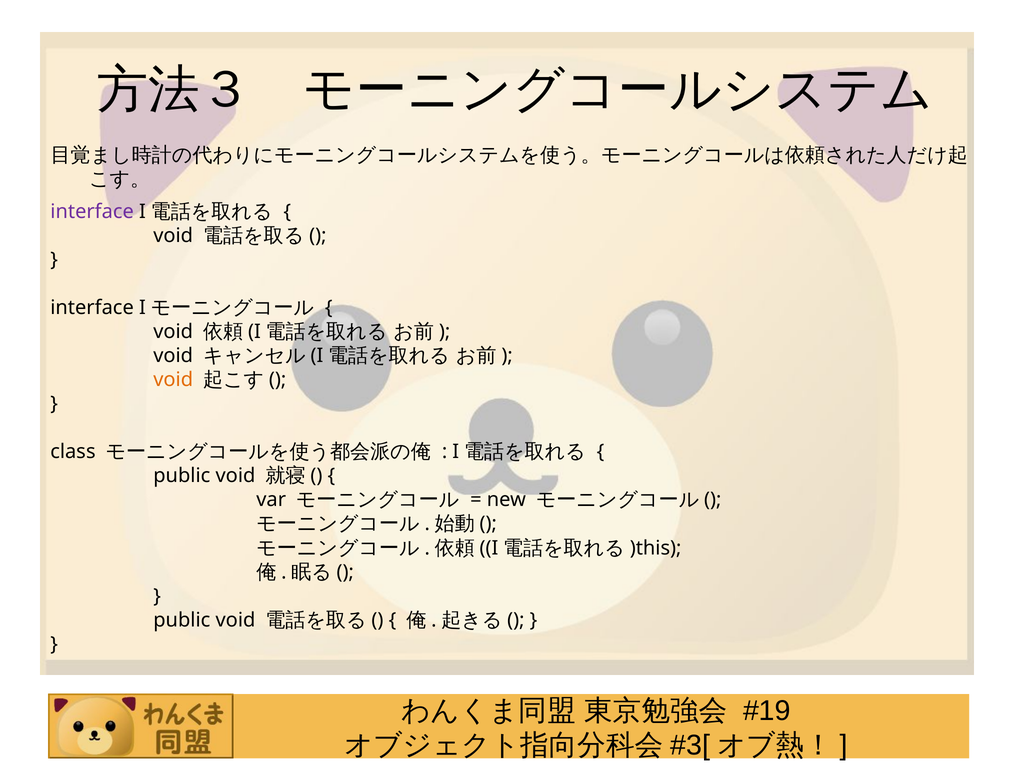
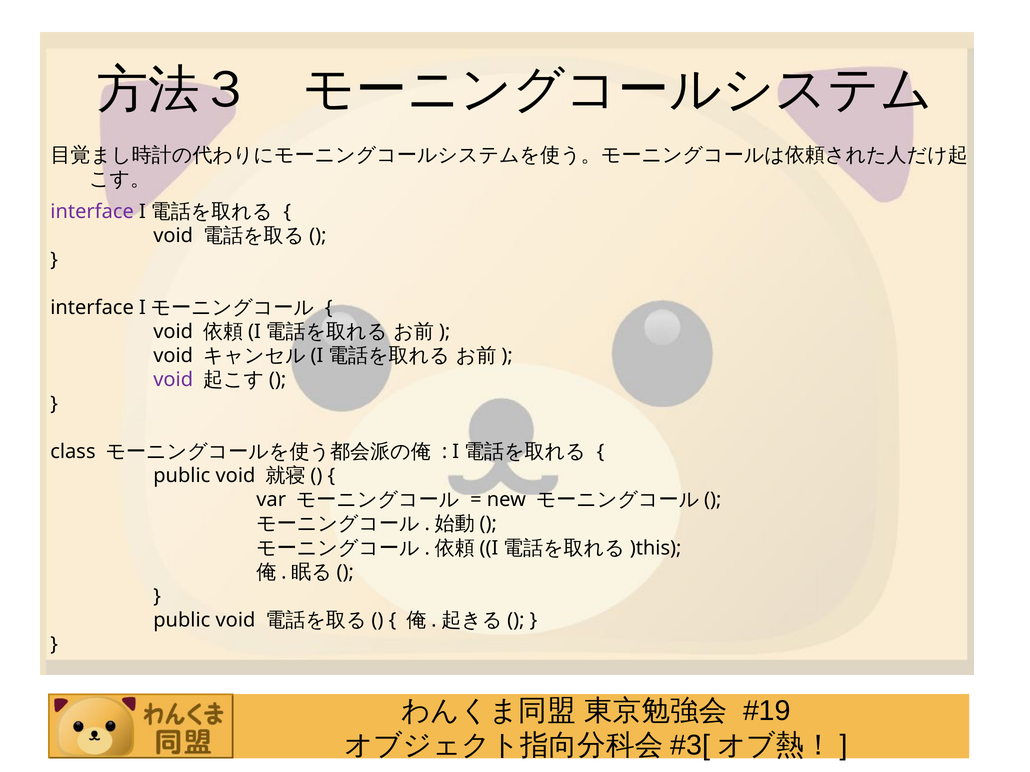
void colour: orange -> purple (173, 380)
